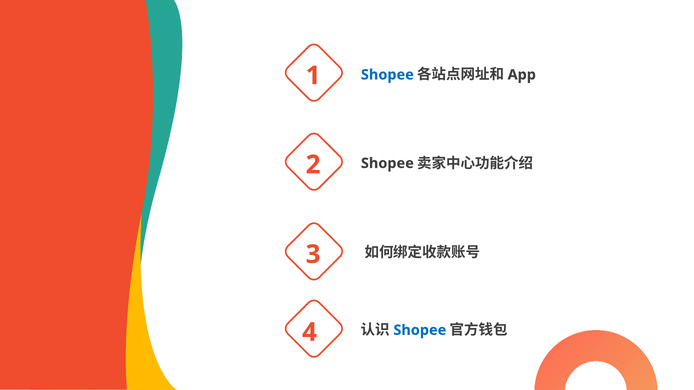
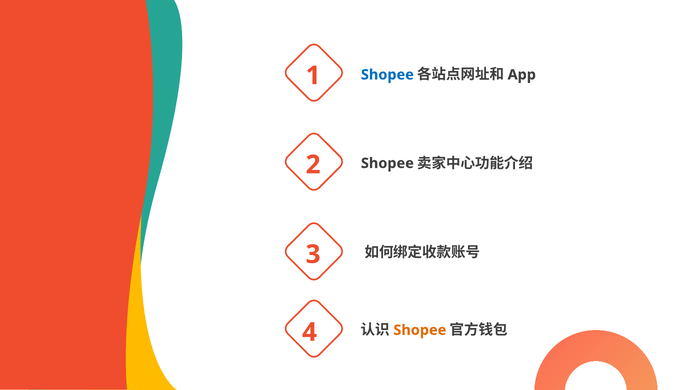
Shopee colour: blue -> orange (420, 330)
